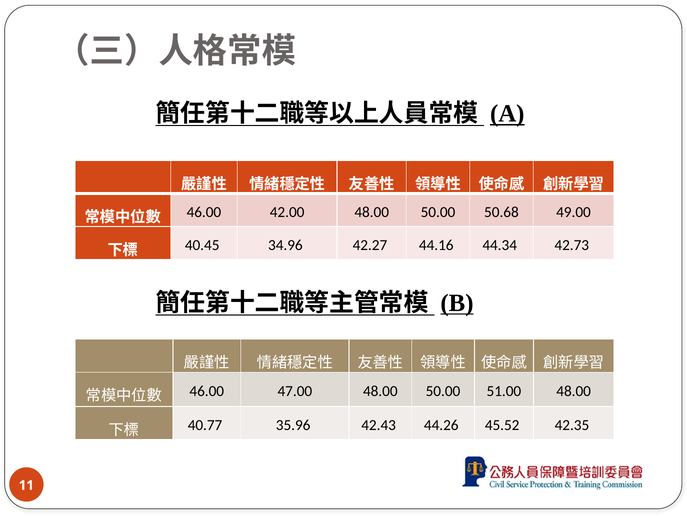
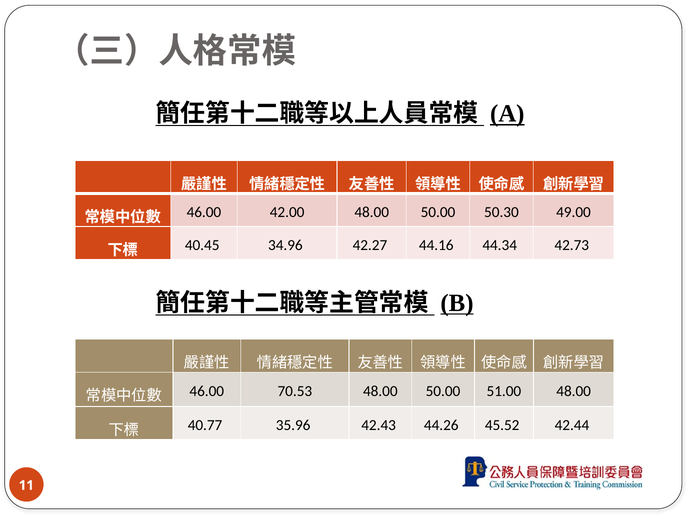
50.68: 50.68 -> 50.30 (501, 212)
47.00: 47.00 -> 70.53 (295, 391)
42.35: 42.35 -> 42.44 (572, 425)
